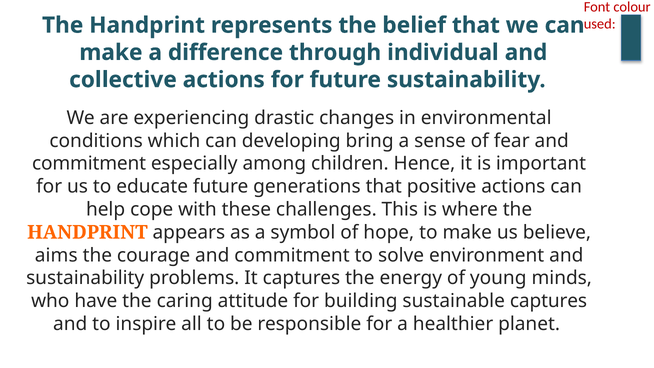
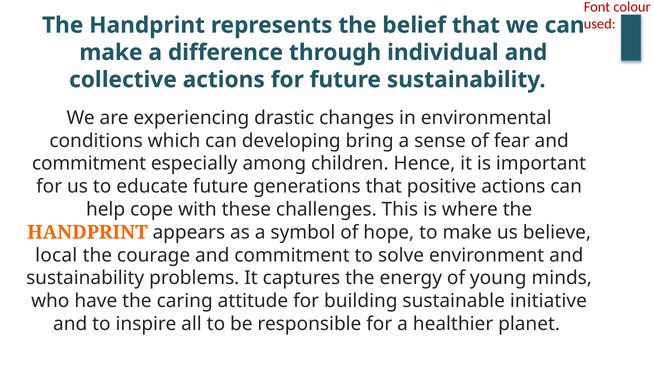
aims: aims -> local (56, 255)
sustainable captures: captures -> initiative (548, 301)
